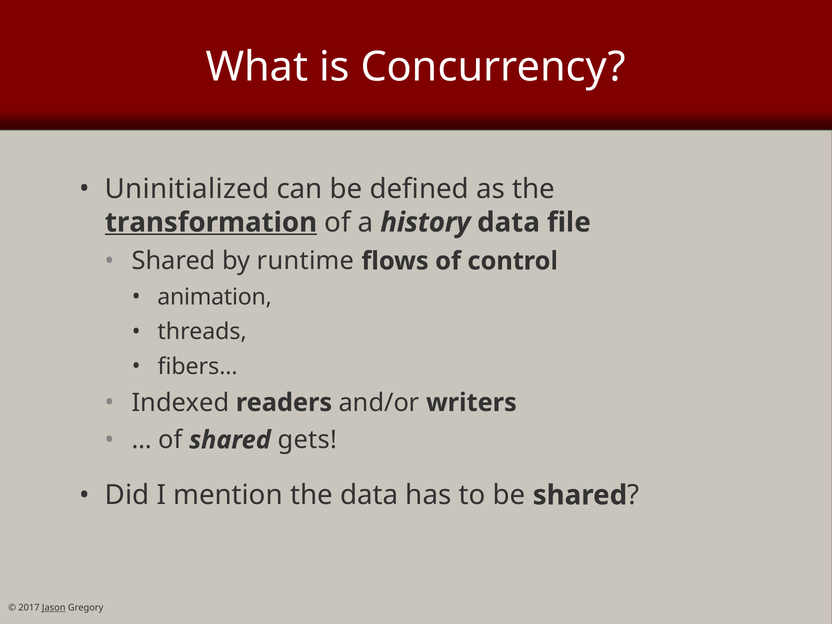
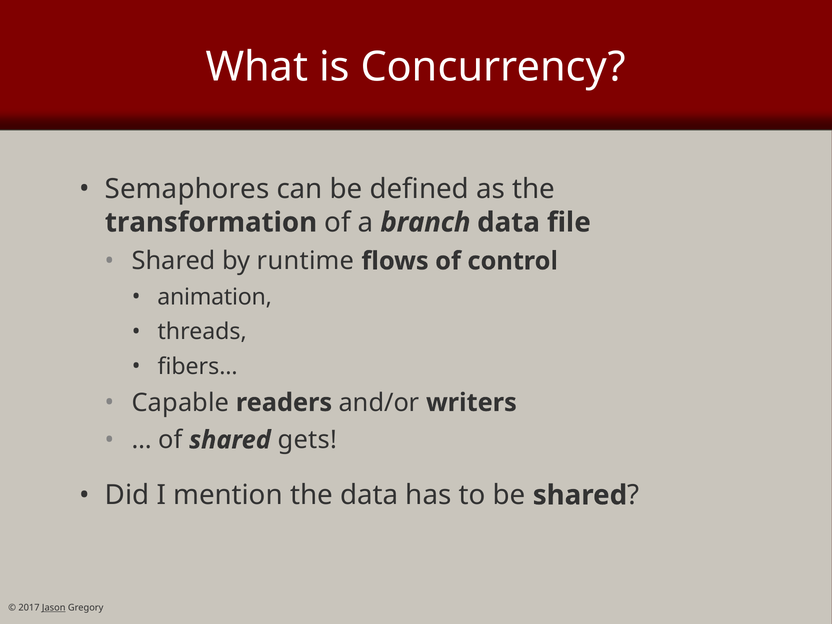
Uninitialized: Uninitialized -> Semaphores (187, 189)
transformation underline: present -> none (211, 222)
history: history -> branch (425, 222)
Indexed: Indexed -> Capable (180, 403)
